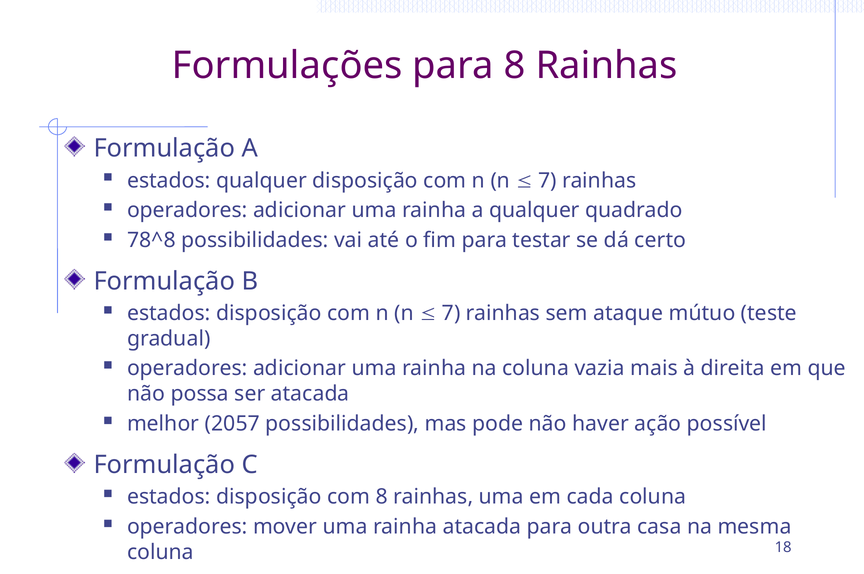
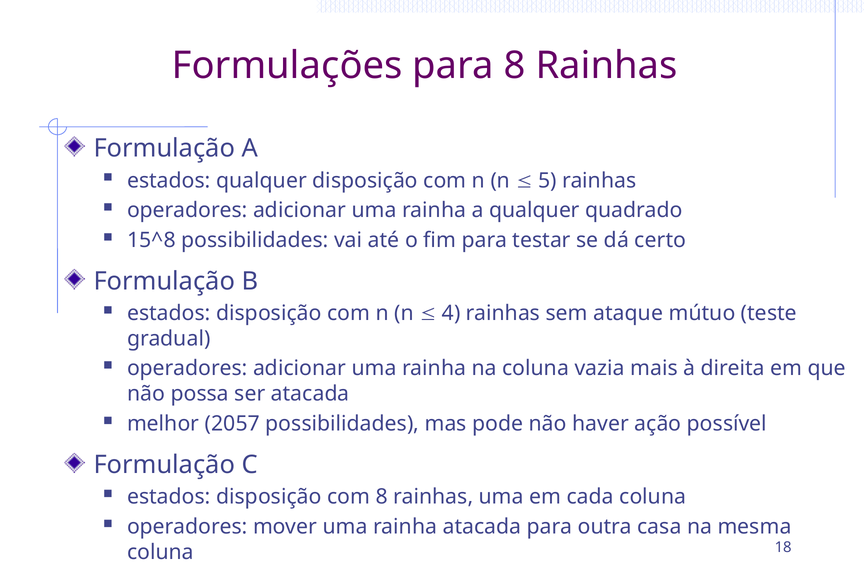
7: 7 -> 5 (547, 180)
78^8: 78^8 -> 15^8 (151, 240)
7: 7 -> 4 (451, 313)
